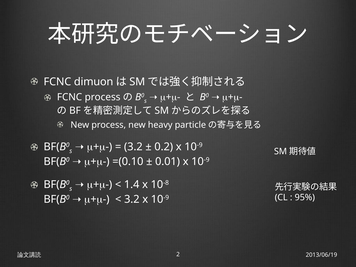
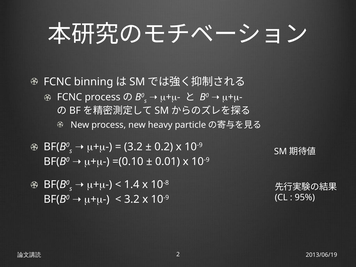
dimuon: dimuon -> binning (94, 82)
